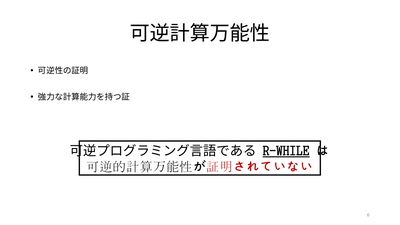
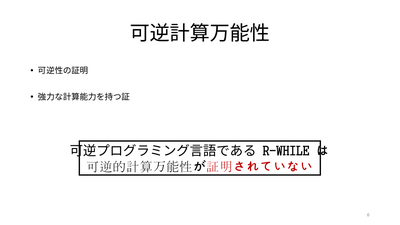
R-WHILE underline: present -> none (286, 151)
